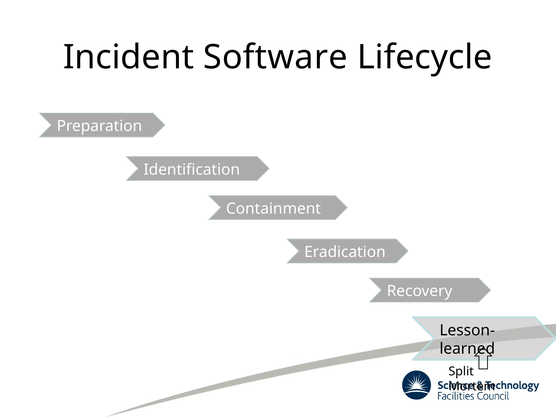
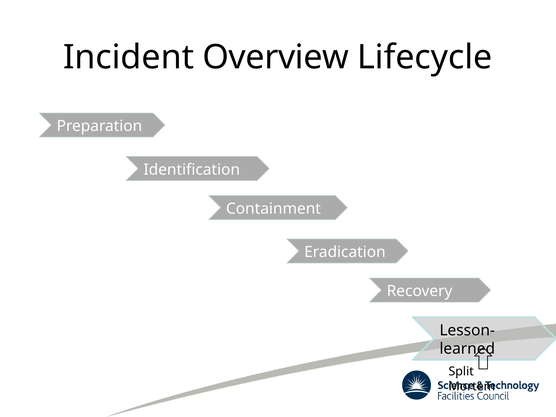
Software: Software -> Overview (276, 57)
